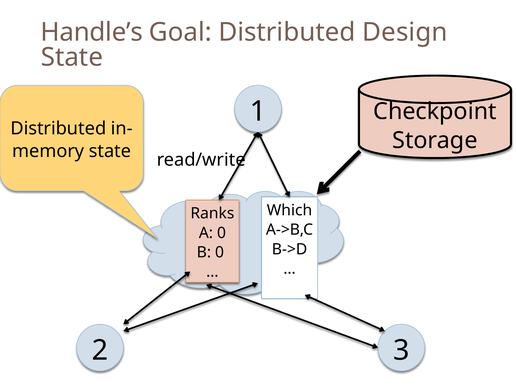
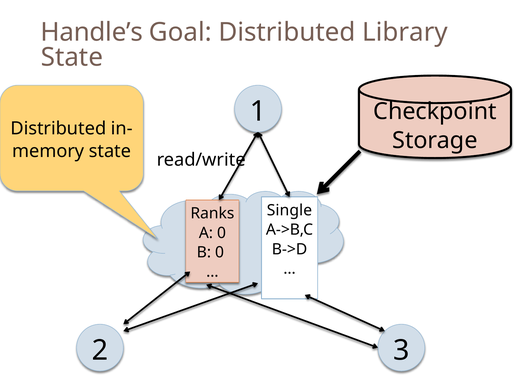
Design: Design -> Library (405, 32)
Which: Which -> Single (289, 210)
